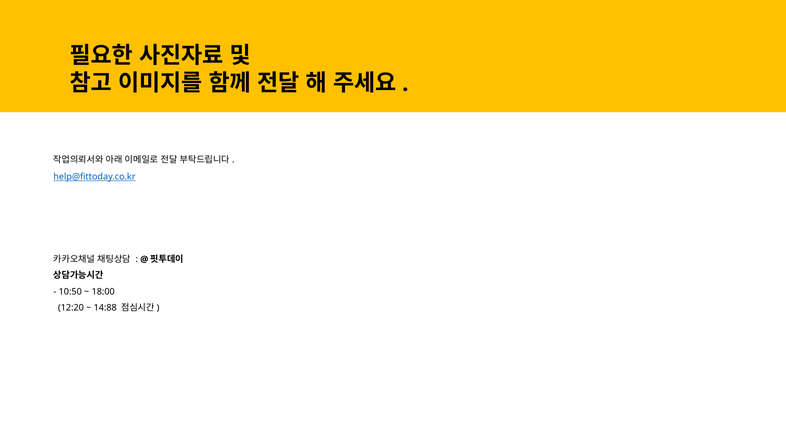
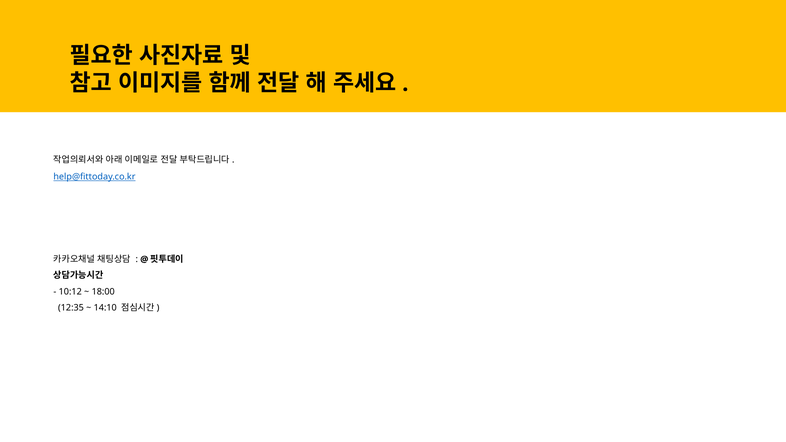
10:50: 10:50 -> 10:12 (70, 292)
12:20: 12:20 -> 12:35 (71, 308)
14:88: 14:88 -> 14:10 (105, 308)
